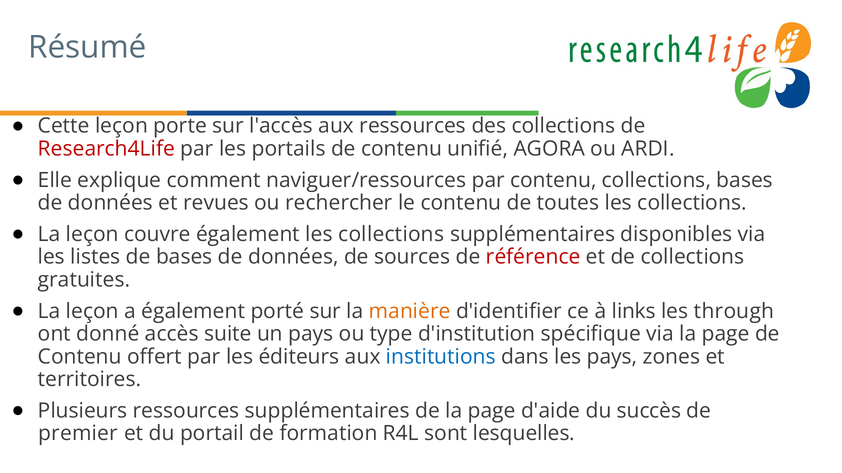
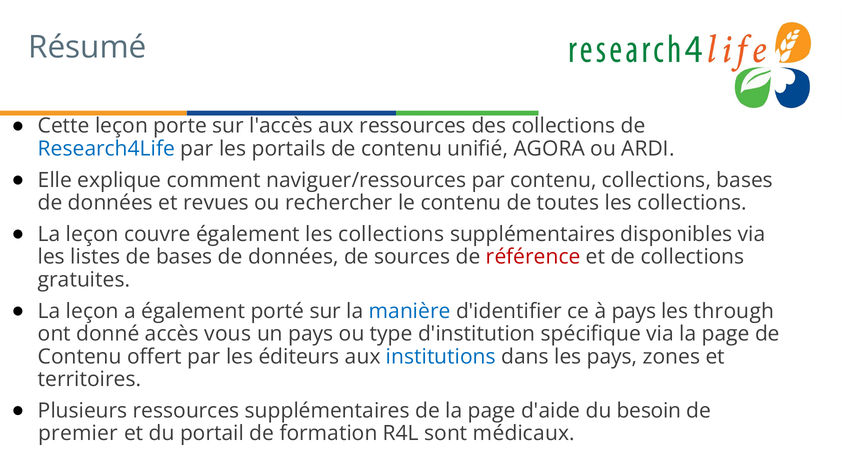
Research4Life colour: red -> blue (106, 149)
manière colour: orange -> blue (410, 312)
à links: links -> pays (634, 312)
suite: suite -> vous (228, 334)
succès: succès -> besoin (649, 411)
lesquelles: lesquelles -> médicaux (524, 434)
